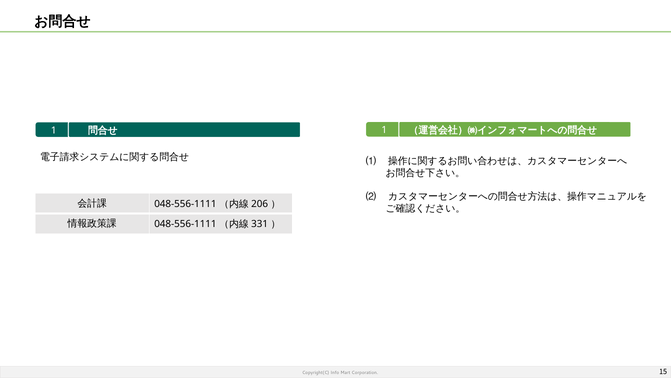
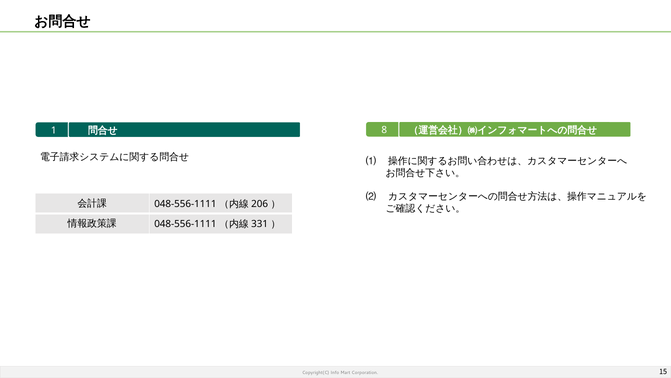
1: 1 -> 8 (384, 130)
